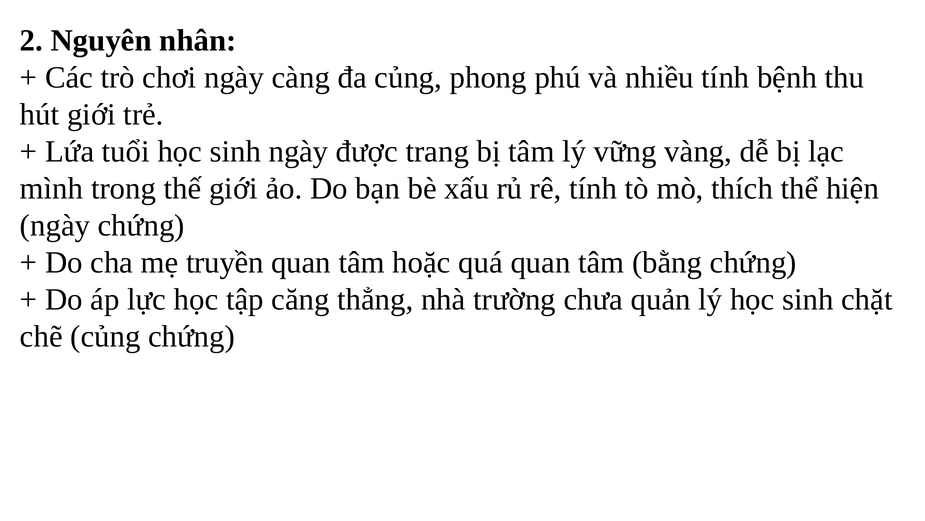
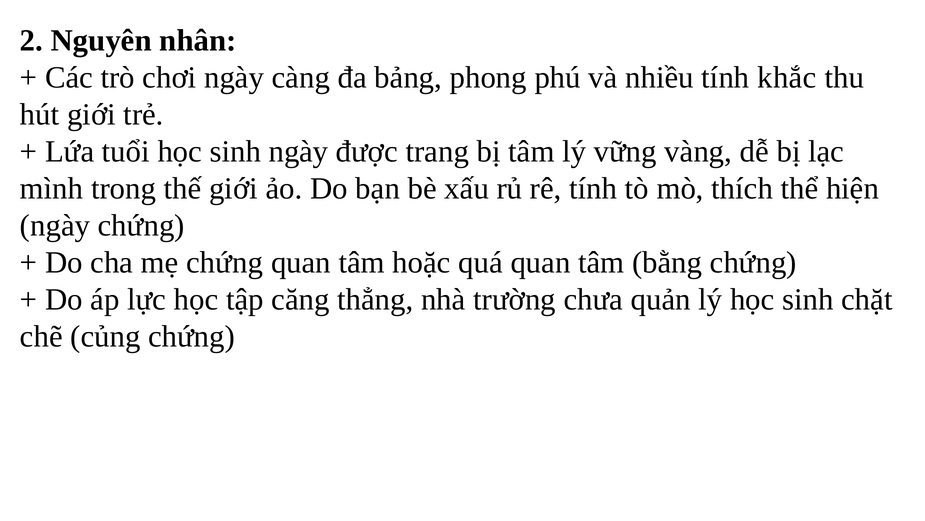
đa củng: củng -> bảng (408, 77)
bệnh: bệnh -> khắc (787, 77)
mẹ truyền: truyền -> chứng (225, 262)
